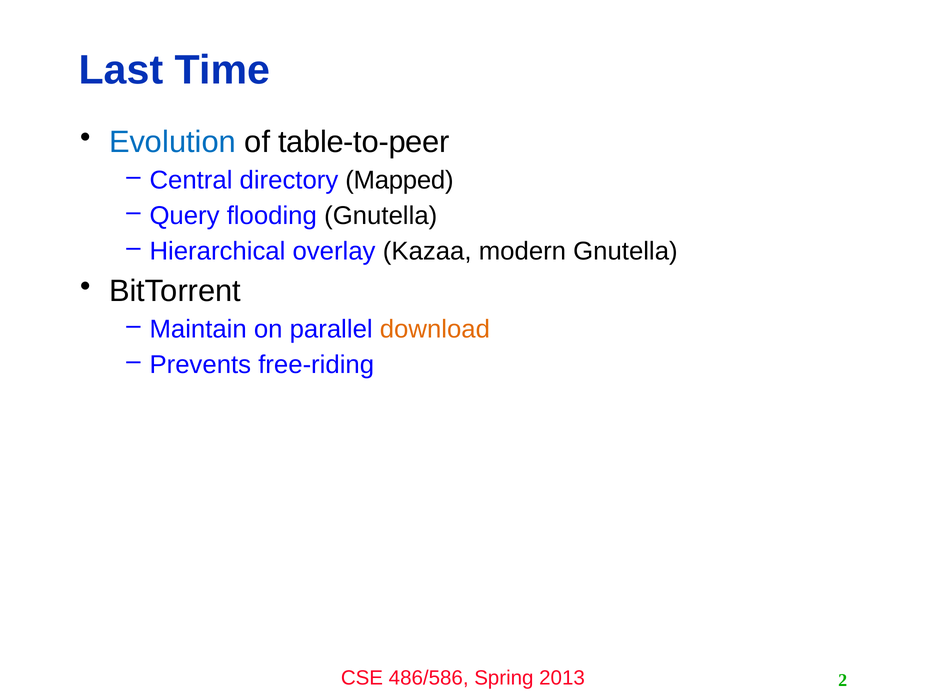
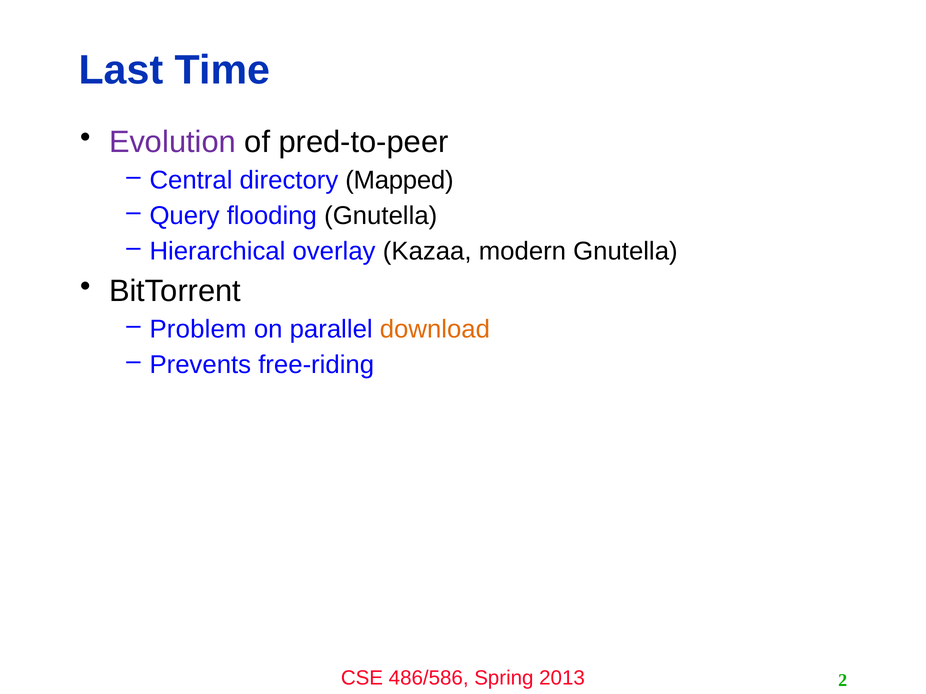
Evolution colour: blue -> purple (172, 142)
table-to-peer: table-to-peer -> pred-to-peer (364, 142)
Maintain: Maintain -> Problem (198, 329)
